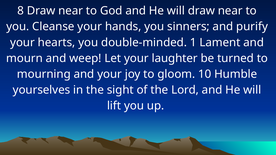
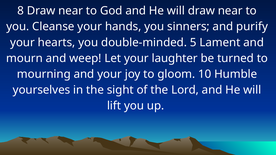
1: 1 -> 5 (193, 42)
